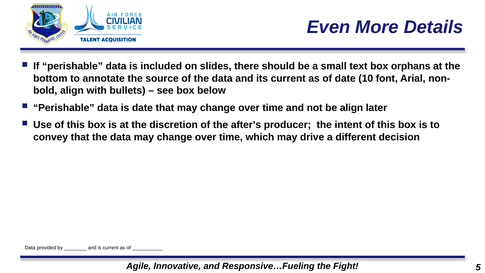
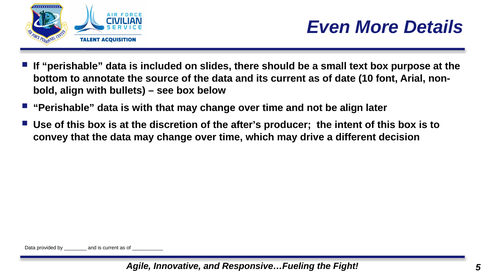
orphans: orphans -> purpose (411, 66)
is date: date -> with (142, 108)
